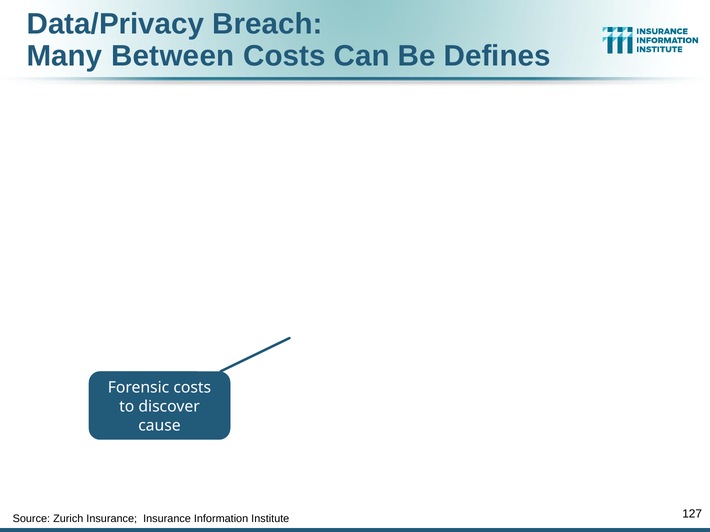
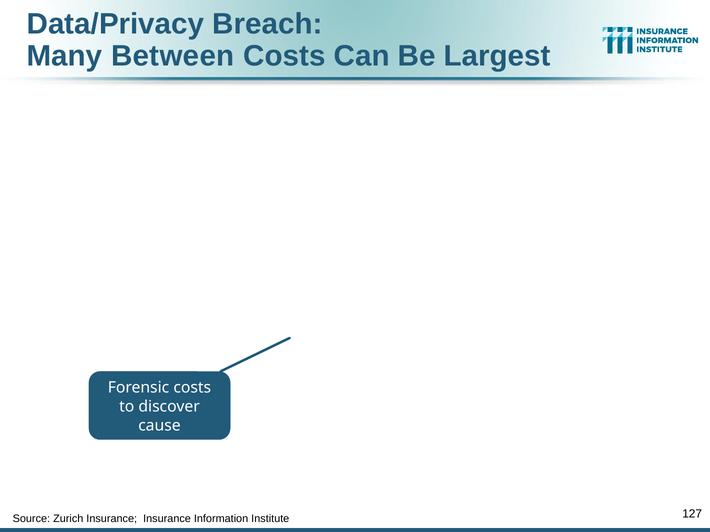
Defines: Defines -> Largest (497, 56)
